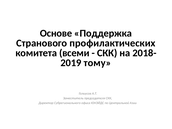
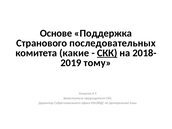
профилактических: профилактических -> последовательных (112, 43)
всеми: всеми -> какие (74, 53)
СКК underline: none -> present (107, 53)
